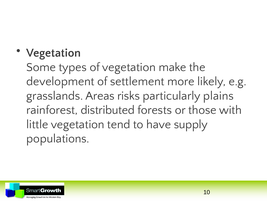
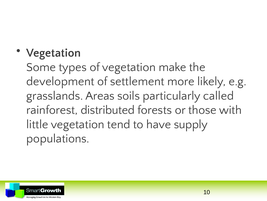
risks: risks -> soils (129, 95)
plains: plains -> called (218, 95)
